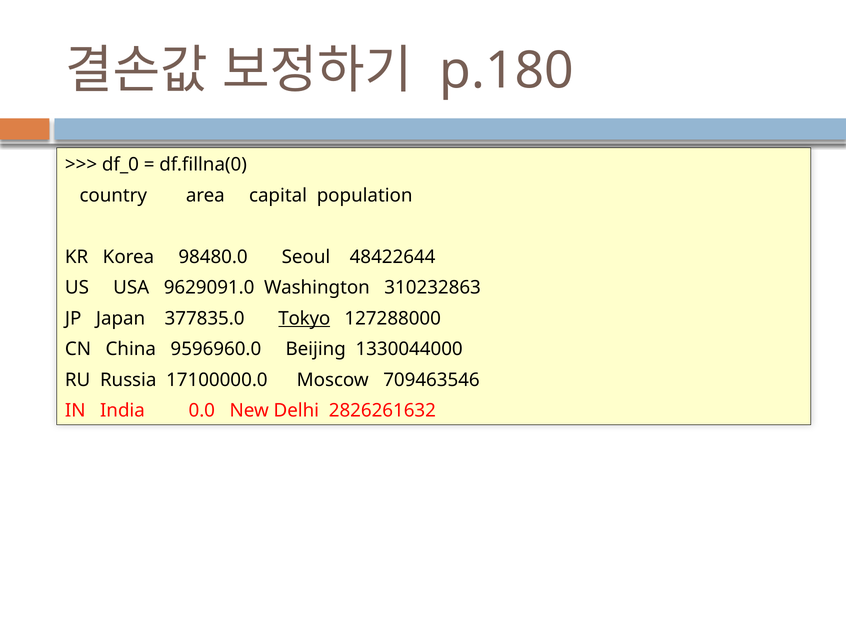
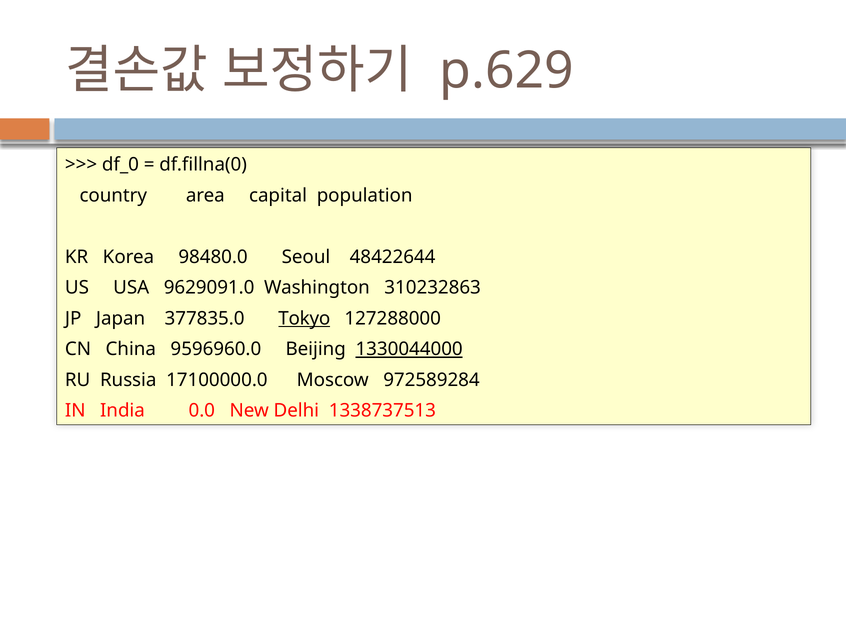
p.180: p.180 -> p.629 (507, 71)
1330044000 underline: none -> present (409, 349)
709463546: 709463546 -> 972589284 (431, 380)
2826261632: 2826261632 -> 1338737513 (382, 411)
